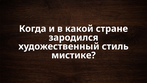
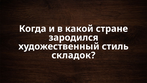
мистике: мистике -> складок (73, 55)
